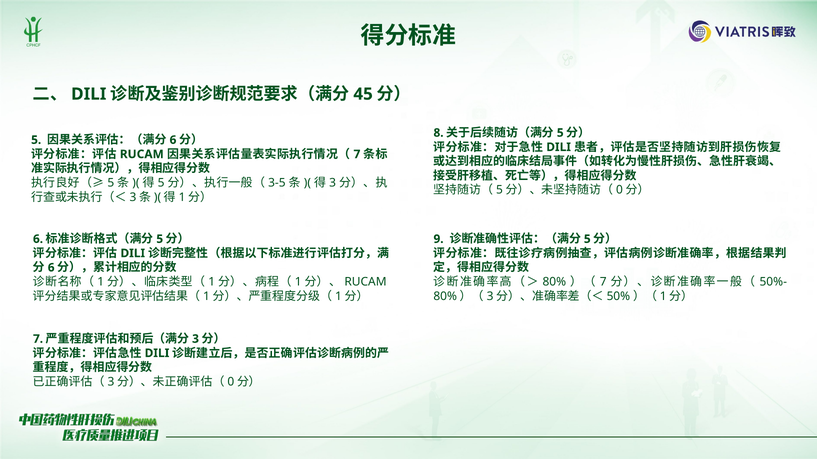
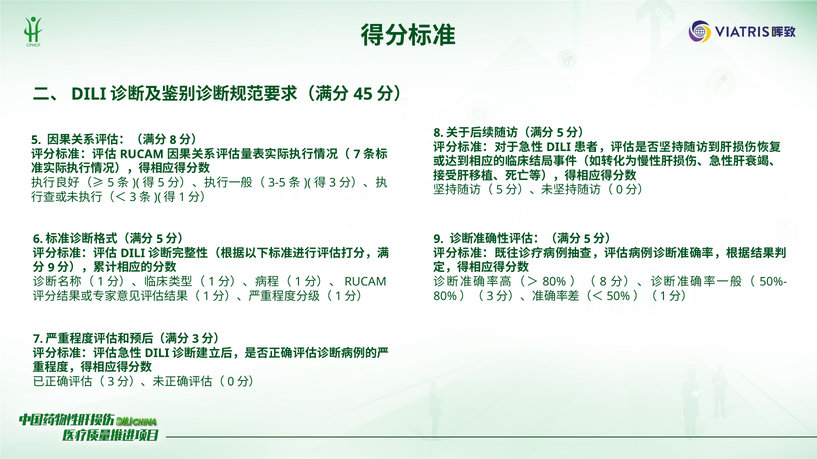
6: 6 -> 8 (173, 140)
6: 6 -> 9 (51, 268)
7: 7 -> 8 (603, 282)
